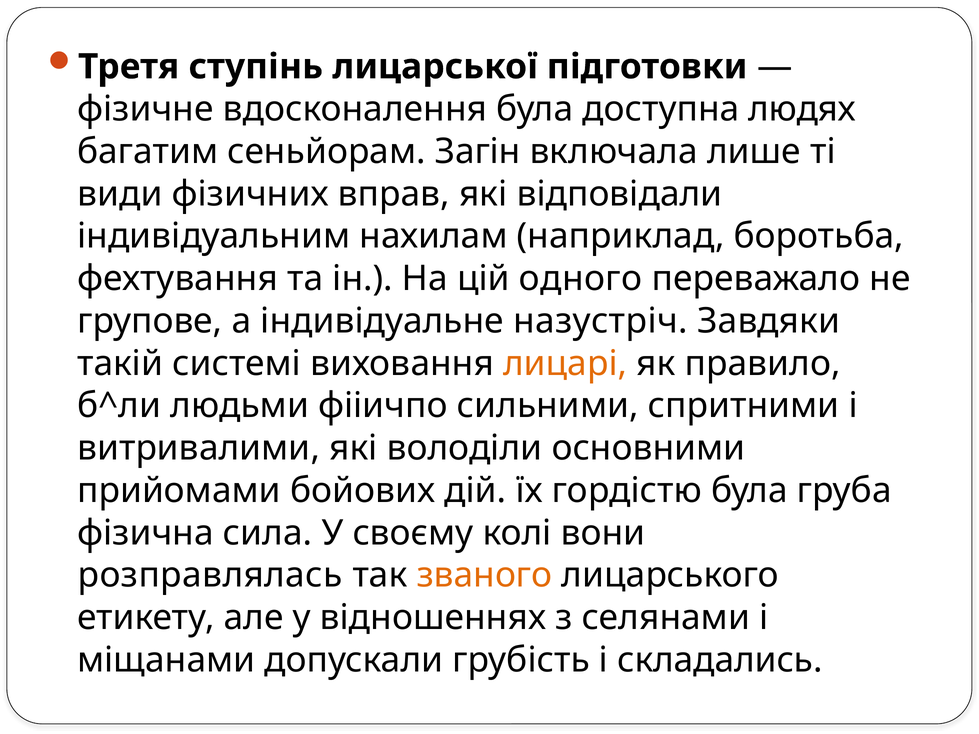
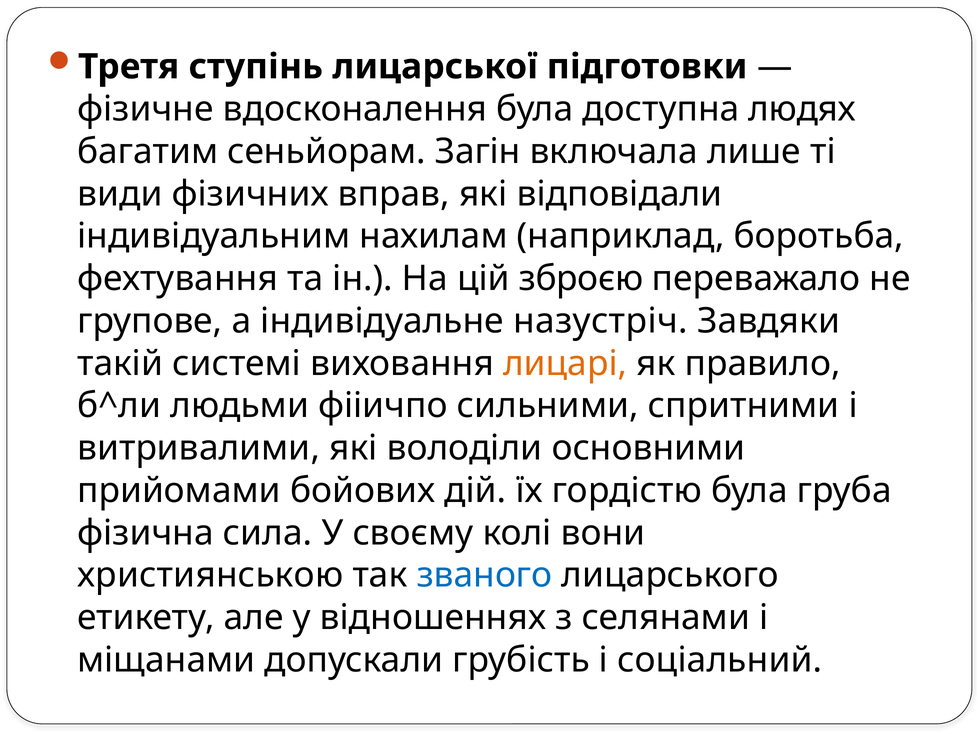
одного: одного -> зброєю (581, 279)
розправлялась: розправлялась -> християнською (210, 576)
званого colour: orange -> blue (485, 576)
складались: складались -> соціальний (720, 660)
